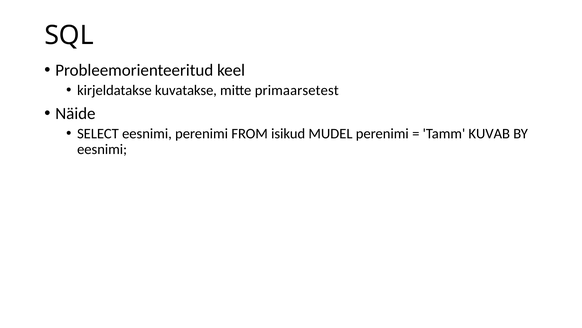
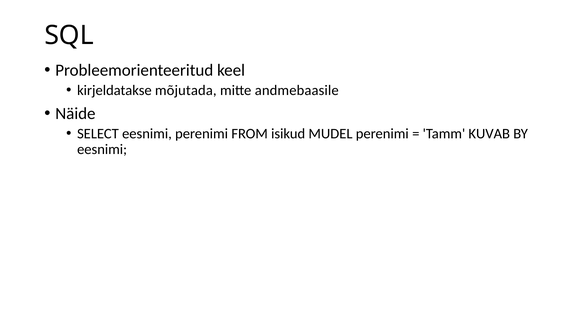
kuvatakse: kuvatakse -> mõjutada (186, 90)
primaarsetest: primaarsetest -> andmebaasile (297, 90)
